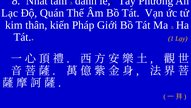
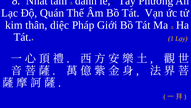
kiến: kiến -> diệc (60, 25)
